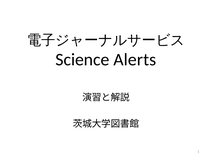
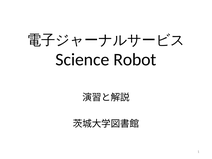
Alerts: Alerts -> Robot (135, 60)
